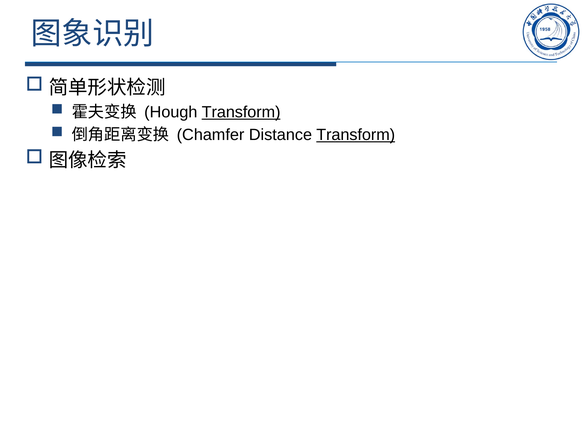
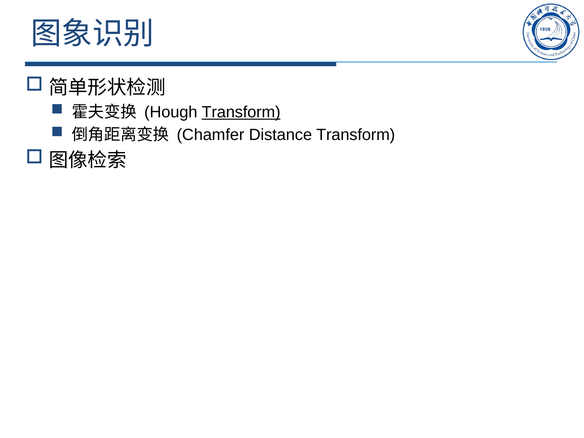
Transform underline: present -> none (356, 135)
